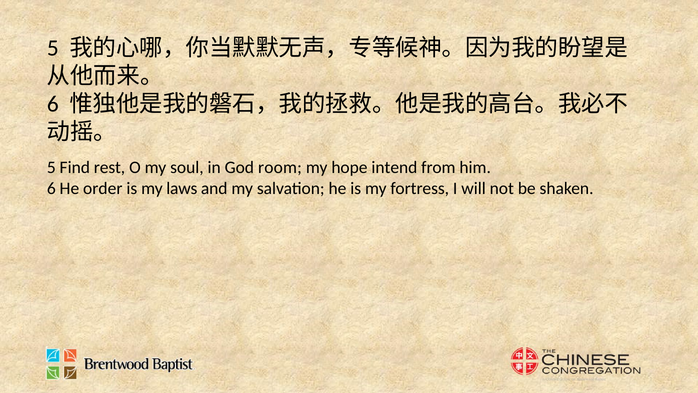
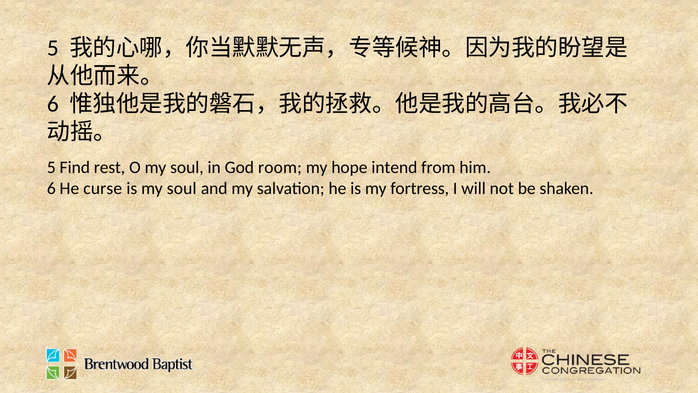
order: order -> curse (103, 188)
is my laws: laws -> soul (182, 188)
